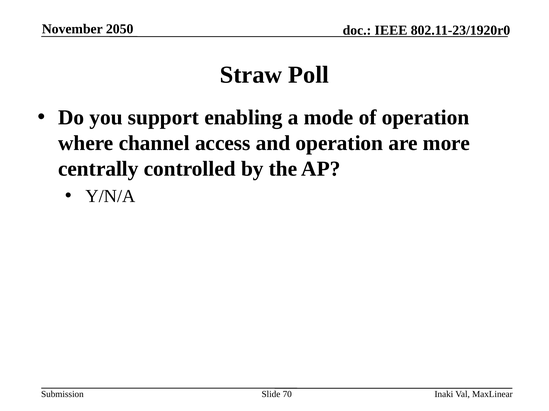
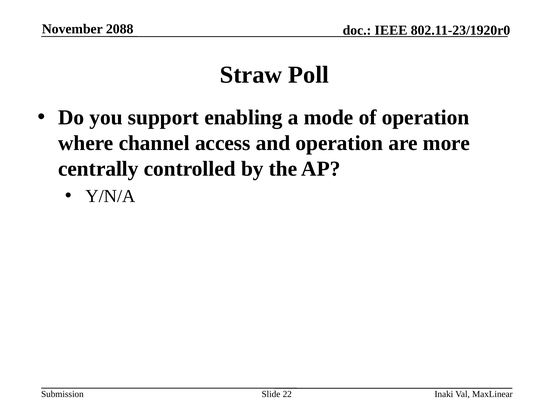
2050: 2050 -> 2088 (120, 29)
70: 70 -> 22 (287, 395)
